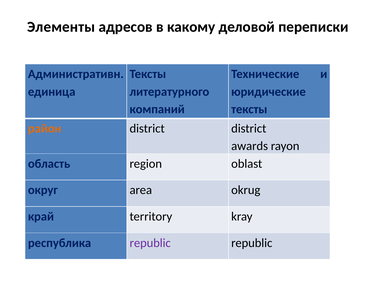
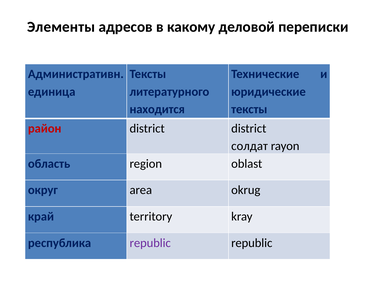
компаний: компаний -> находится (157, 109)
район colour: orange -> red (45, 129)
awards: awards -> солдат (250, 146)
